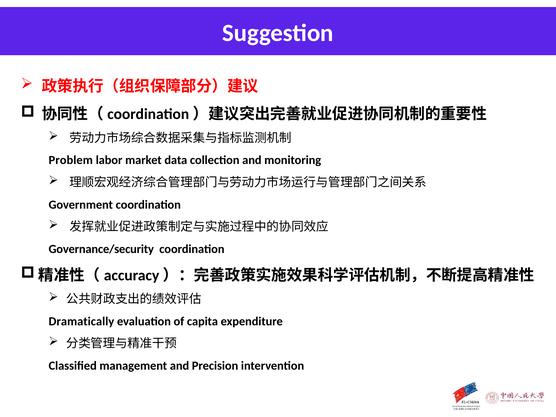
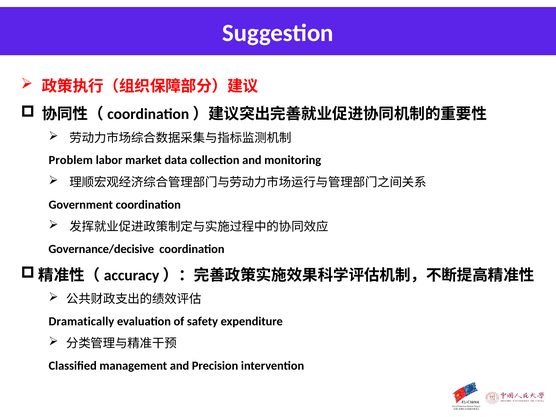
Governance/security: Governance/security -> Governance/decisive (101, 249)
capita: capita -> safety (202, 321)
